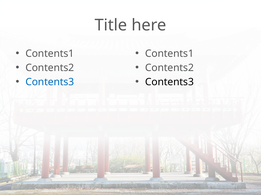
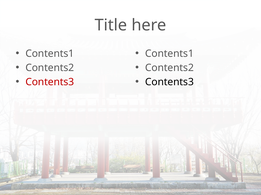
Contents3 colour: blue -> red (50, 82)
